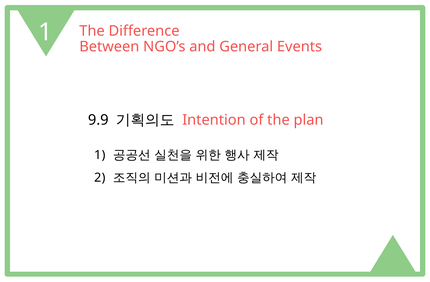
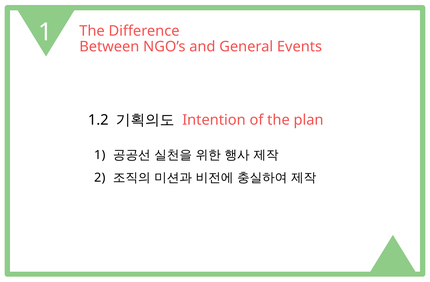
9.9: 9.9 -> 1.2 (98, 120)
